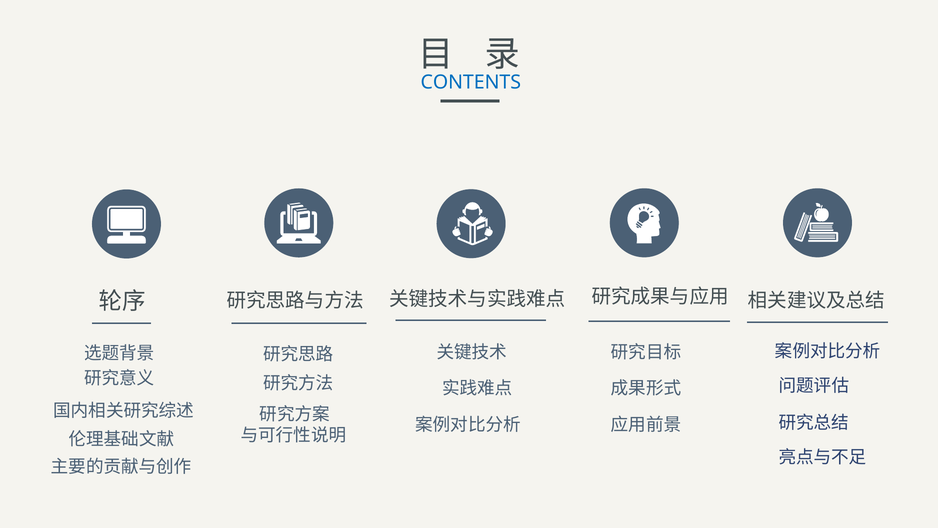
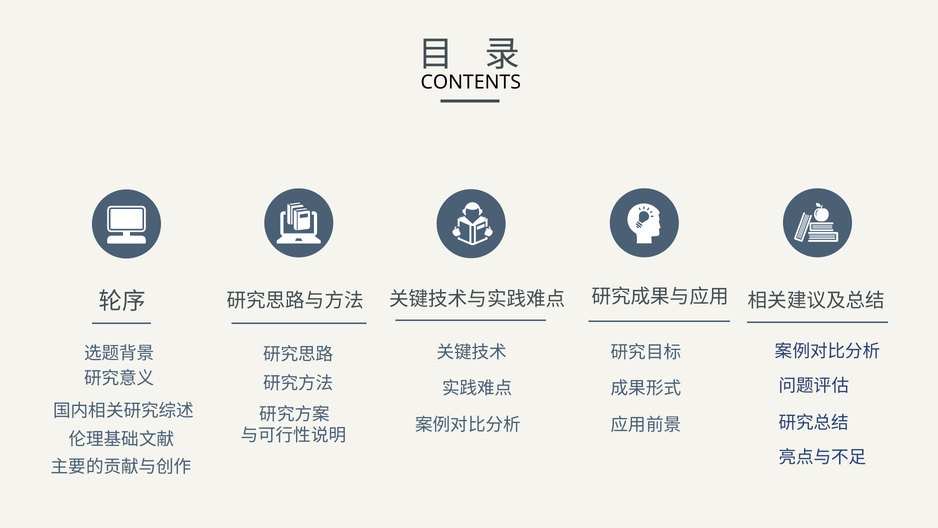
CONTENTS colour: blue -> black (471, 82)
